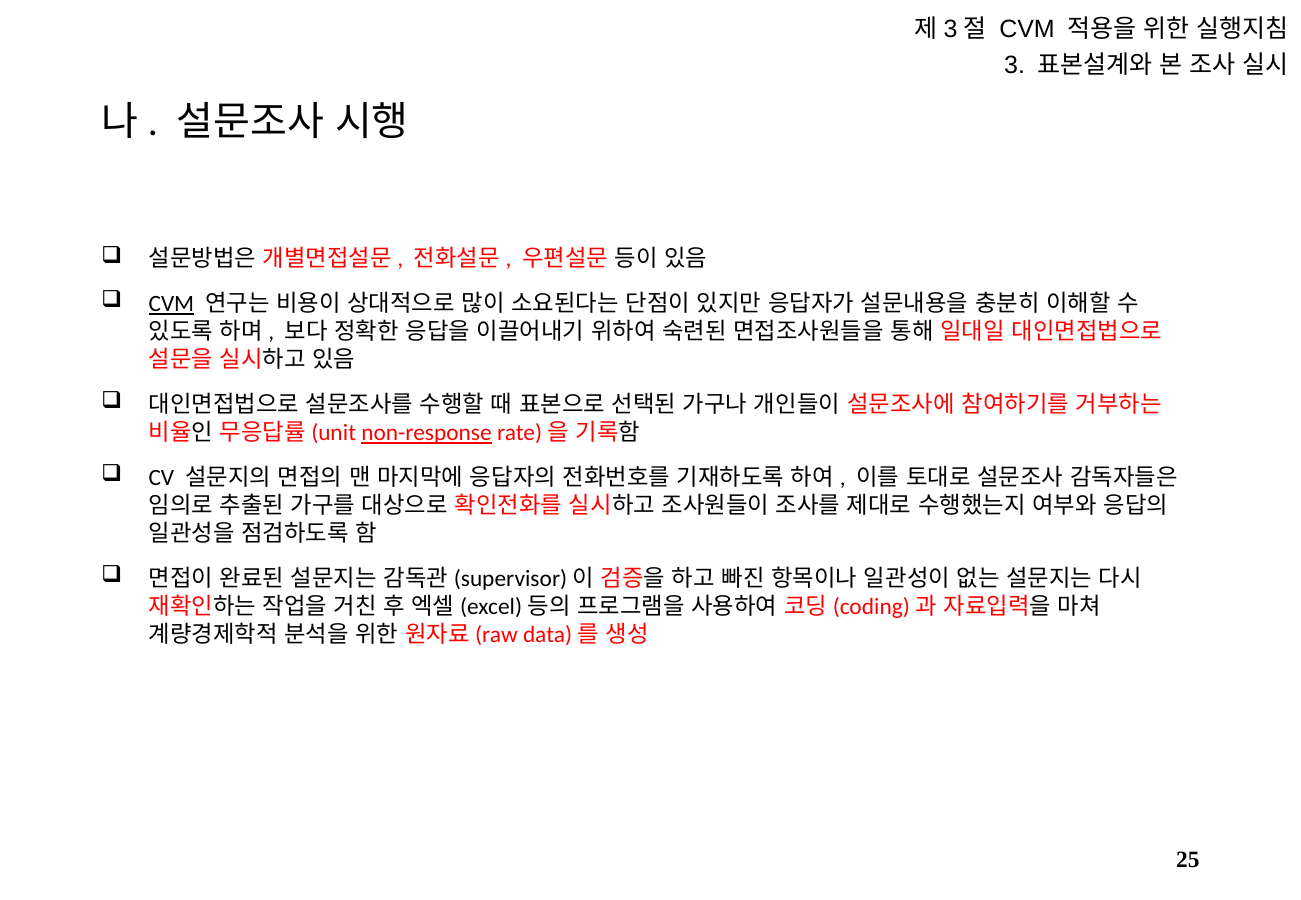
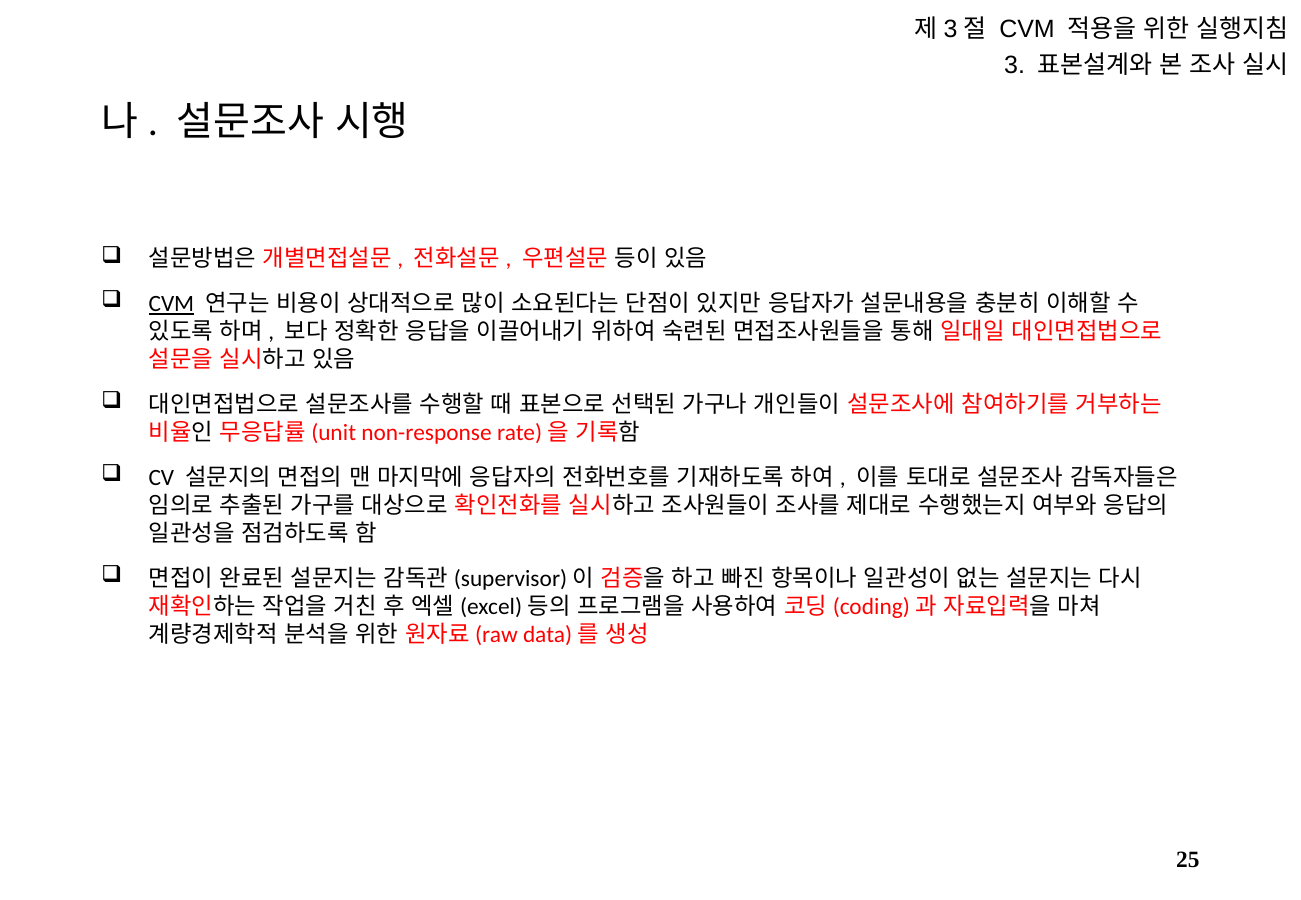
non-response underline: present -> none (426, 433)
